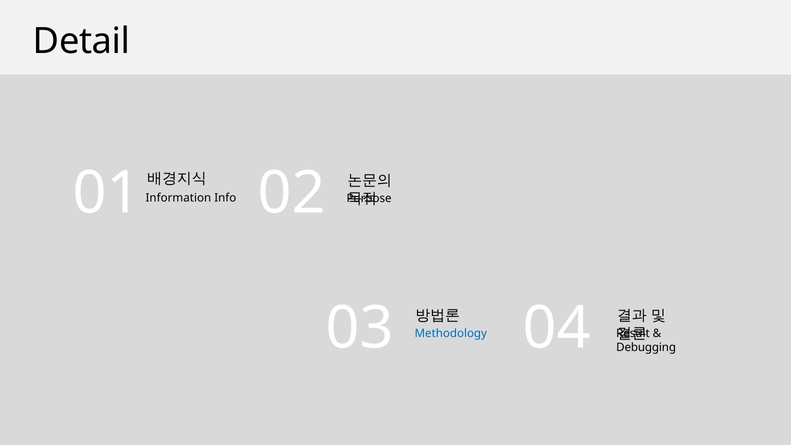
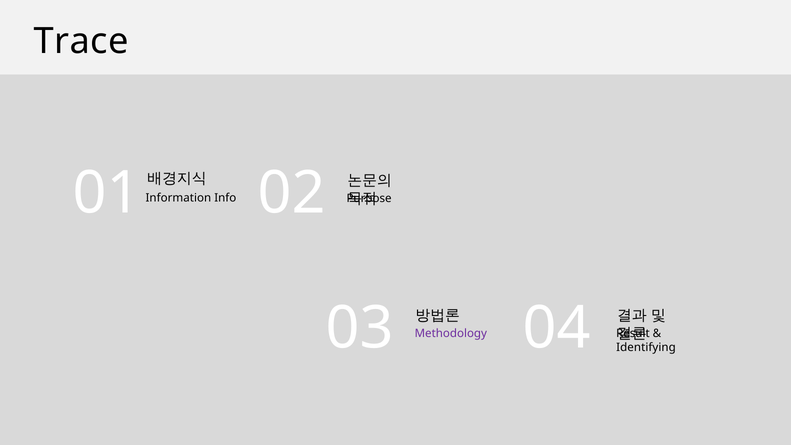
Detail: Detail -> Trace (81, 41)
Methodology colour: blue -> purple (451, 333)
Debugging: Debugging -> Identifying (646, 347)
